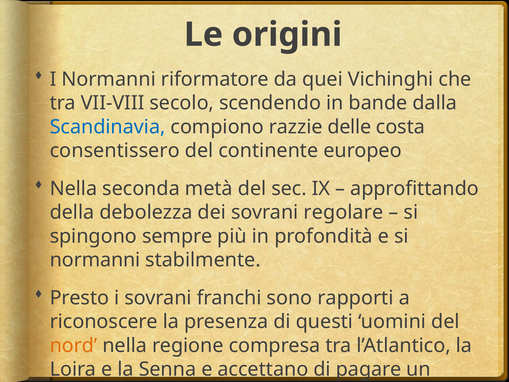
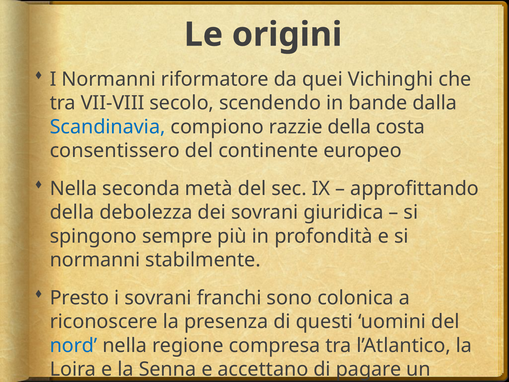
razzie delle: delle -> della (349, 127)
regolare: regolare -> giuridica (344, 212)
rapporti: rapporti -> colonica (356, 298)
nord colour: orange -> blue (74, 345)
